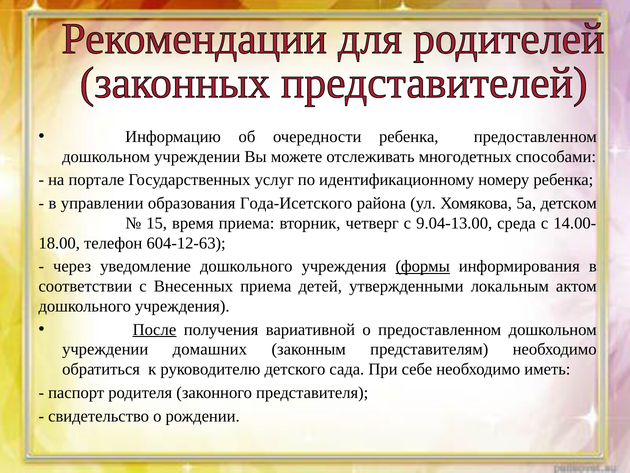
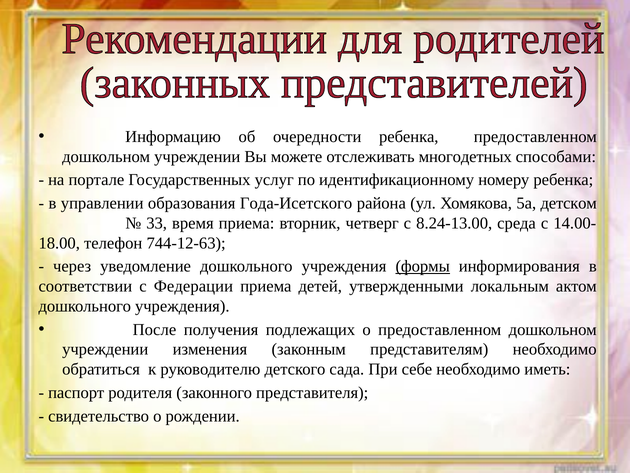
15: 15 -> 33 (157, 223)
9.04-13.00: 9.04-13.00 -> 8.24-13.00 (454, 223)
604-12-63: 604-12-63 -> 744-12-63 (186, 243)
Внесенных: Внесенных -> Федерации (193, 286)
После underline: present -> none (154, 329)
вариативной: вариативной -> подлежащих (310, 329)
домашних: домашних -> изменения (210, 349)
